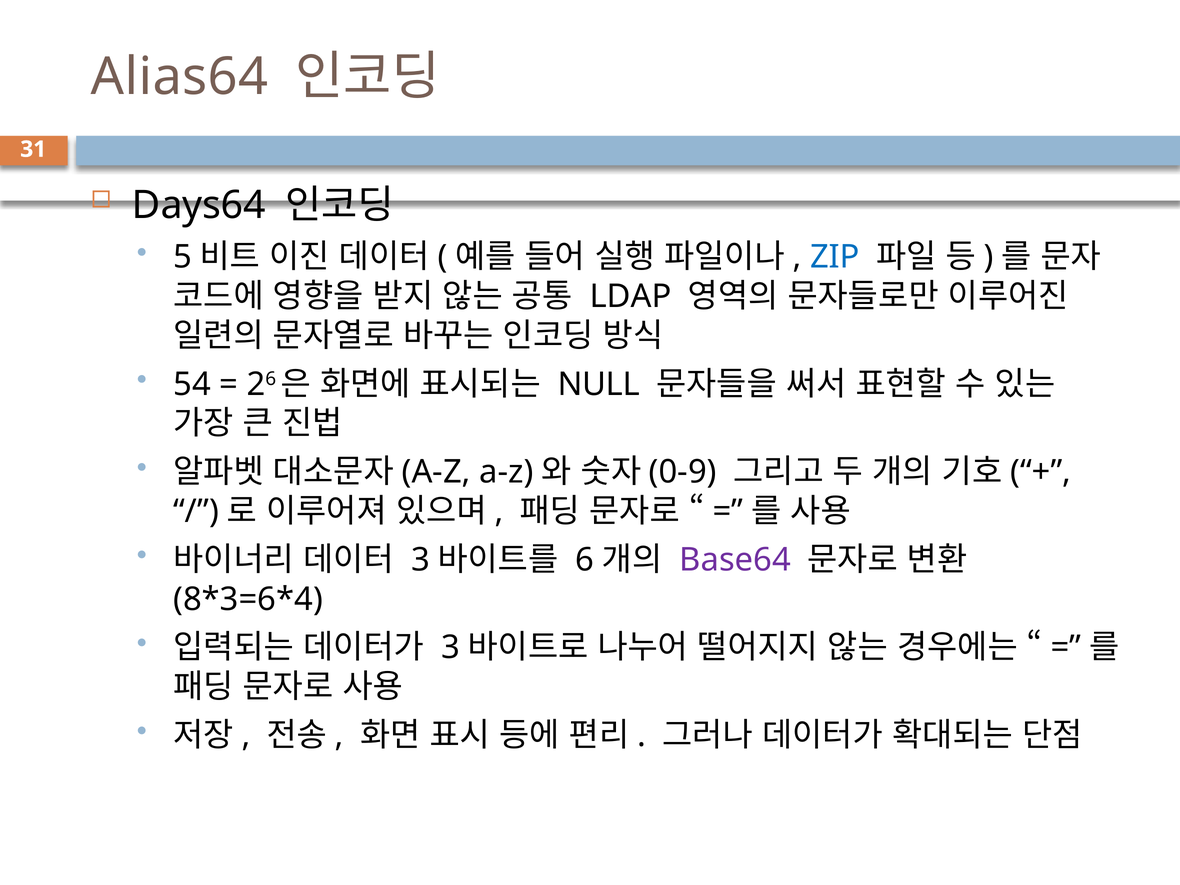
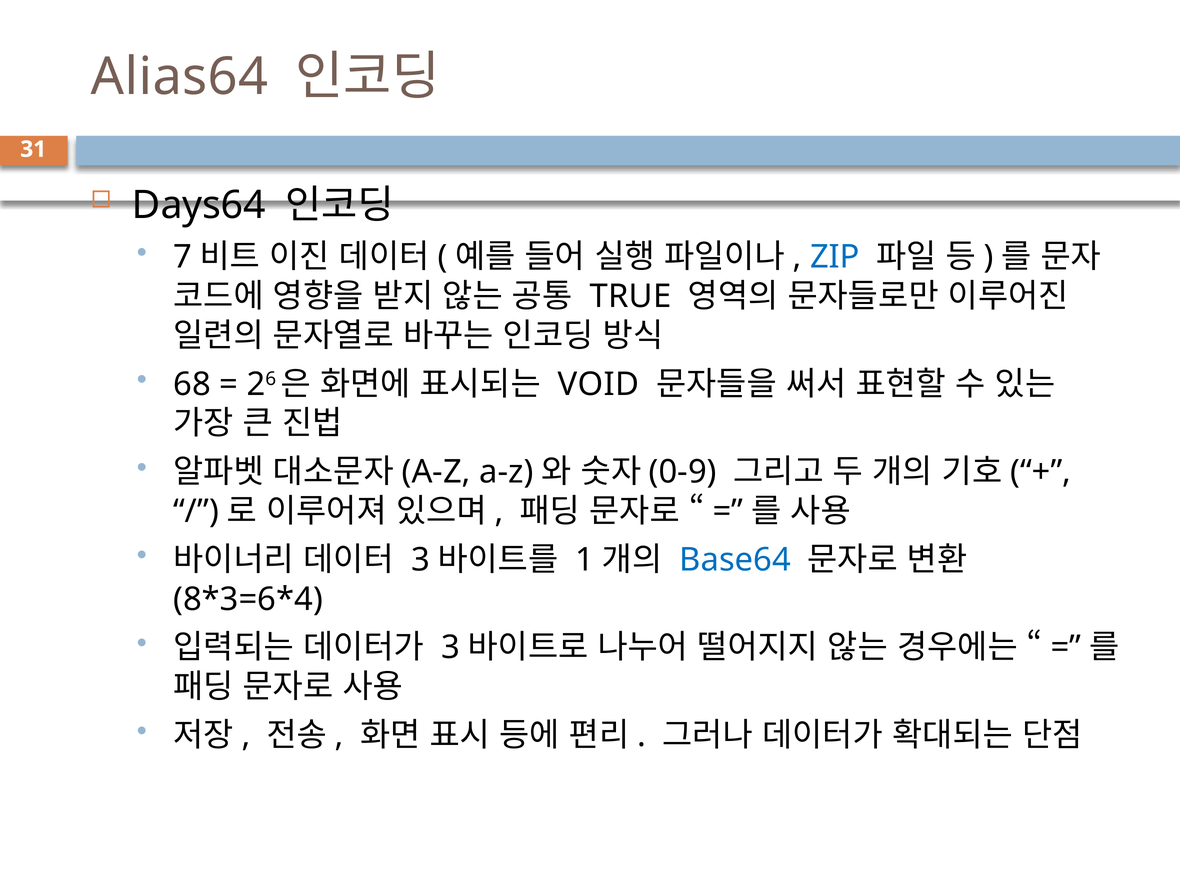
5: 5 -> 7 (183, 257)
LDAP: LDAP -> TRUE (630, 296)
54: 54 -> 68 (192, 384)
NULL: NULL -> VOID (599, 384)
6: 6 -> 1 (585, 560)
Base64 colour: purple -> blue (735, 560)
